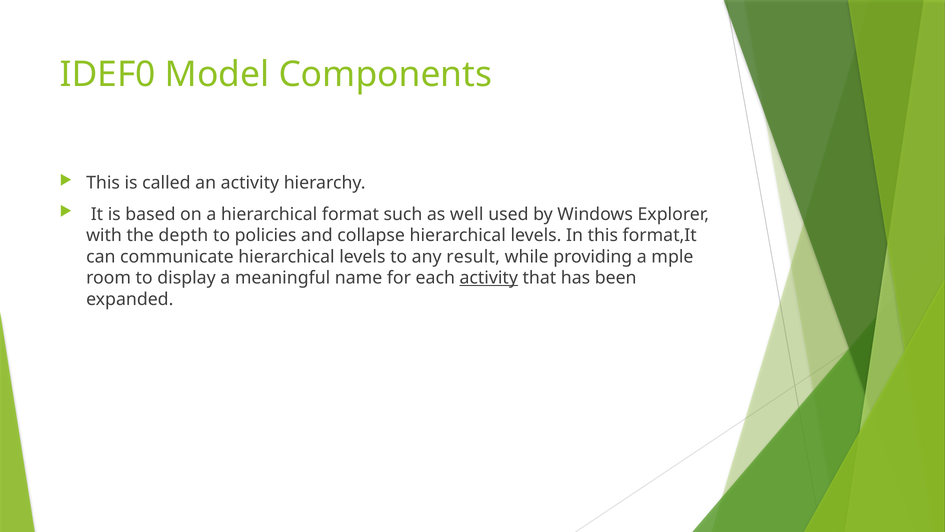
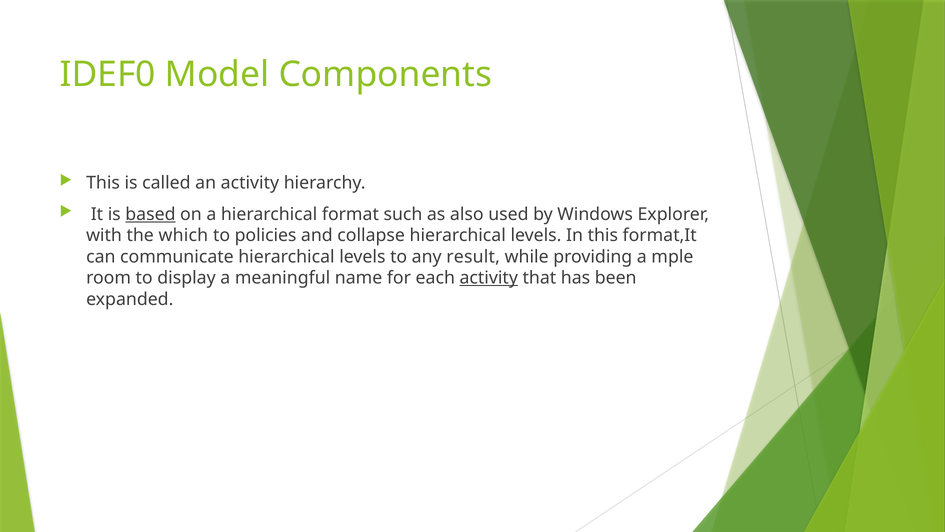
based underline: none -> present (150, 214)
well: well -> also (467, 214)
depth: depth -> which (183, 235)
